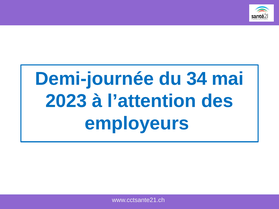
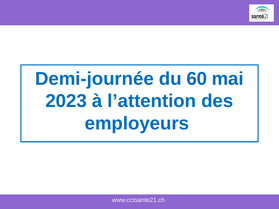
34: 34 -> 60 (197, 79)
